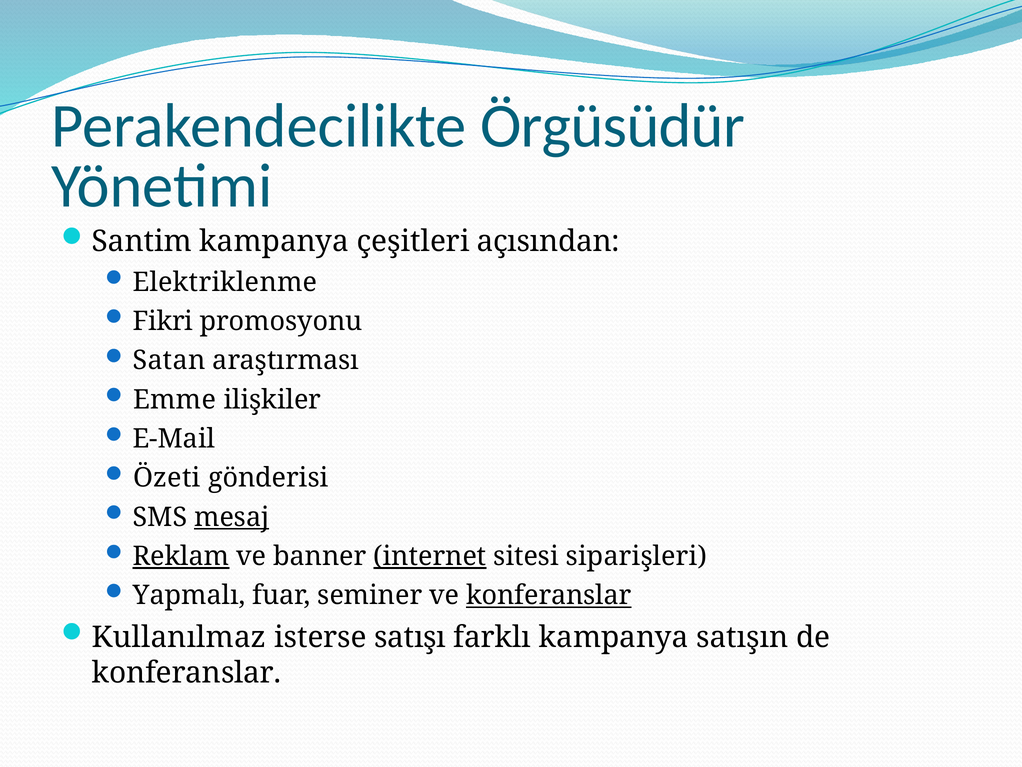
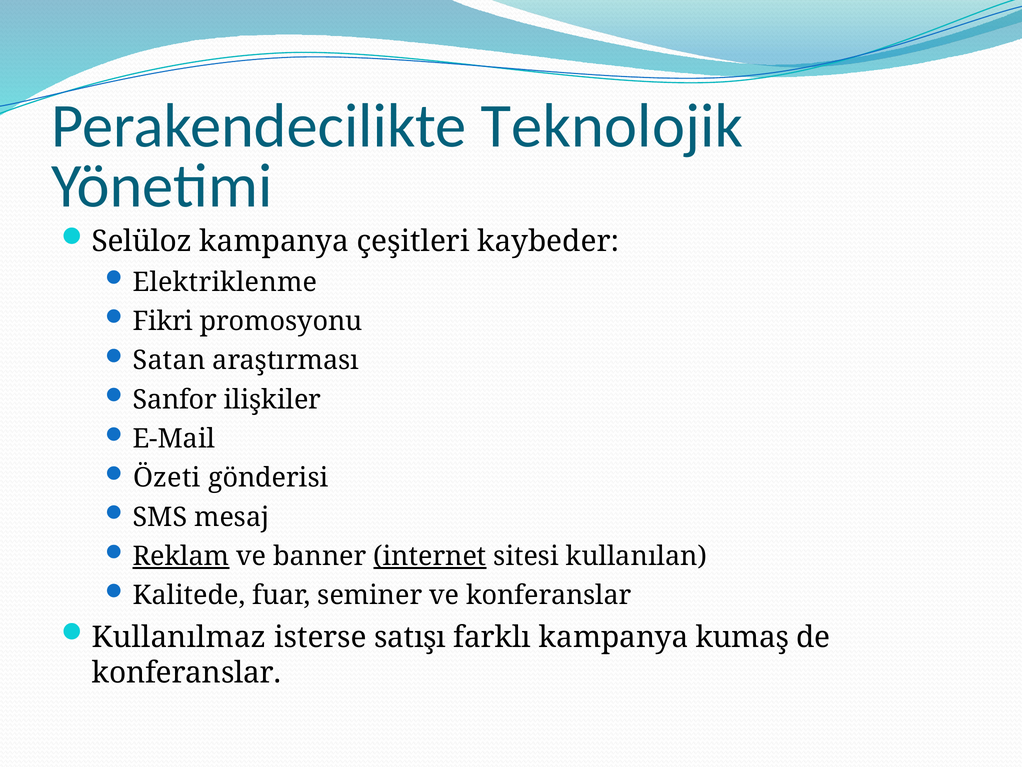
Örgüsüdür: Örgüsüdür -> Teknolojik (612, 126)
Santim: Santim -> Selüloz (142, 241)
açısından: açısından -> kaybeder (548, 241)
Emme: Emme -> Sanfor (175, 399)
mesaj underline: present -> none (232, 517)
siparişleri: siparişleri -> kullanılan (636, 556)
Yapmalı: Yapmalı -> Kalitede (189, 595)
konferanslar underline: present -> none (549, 595)
satışın: satışın -> kumaş (742, 637)
